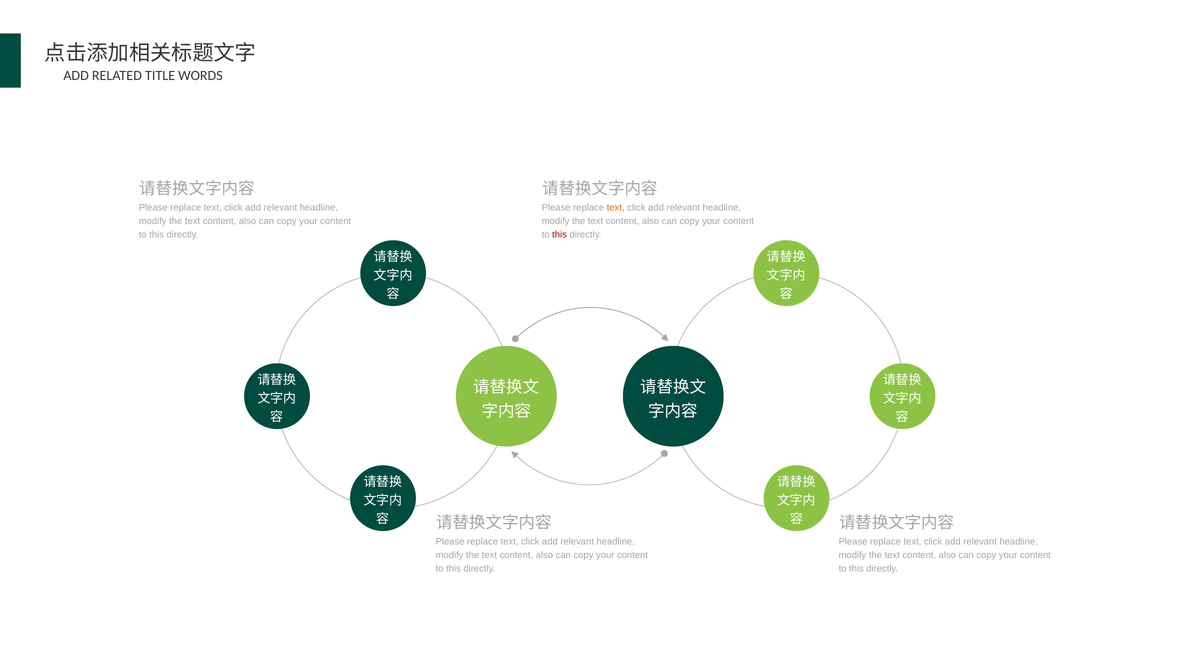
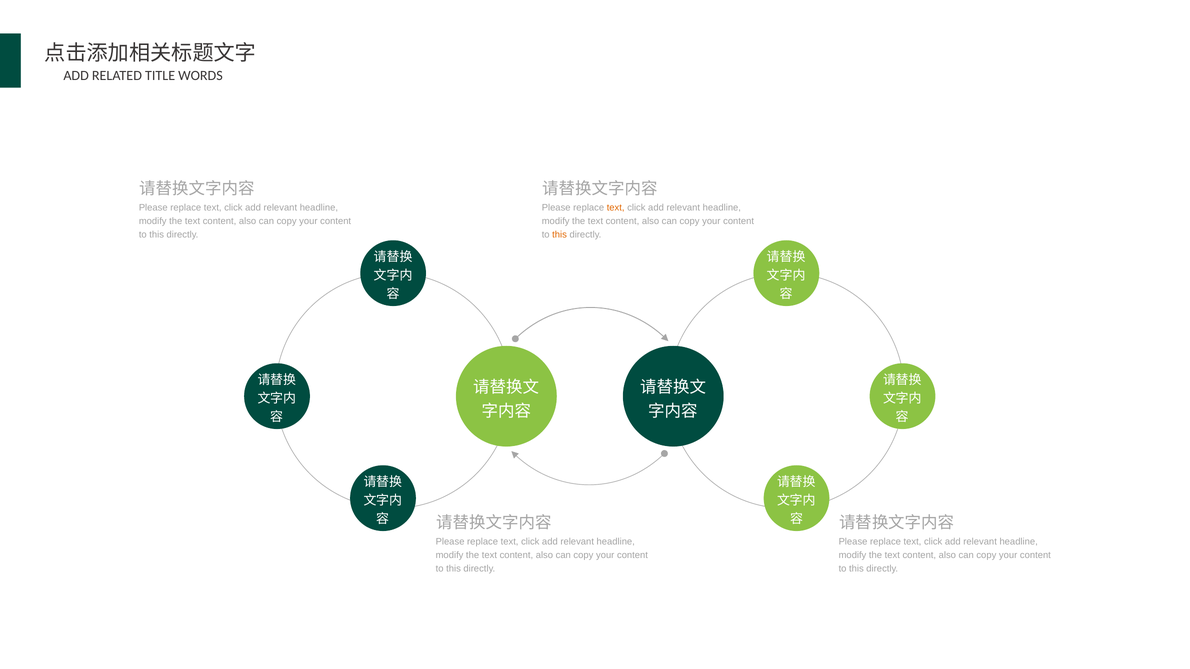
this colour: red -> orange (560, 235)
